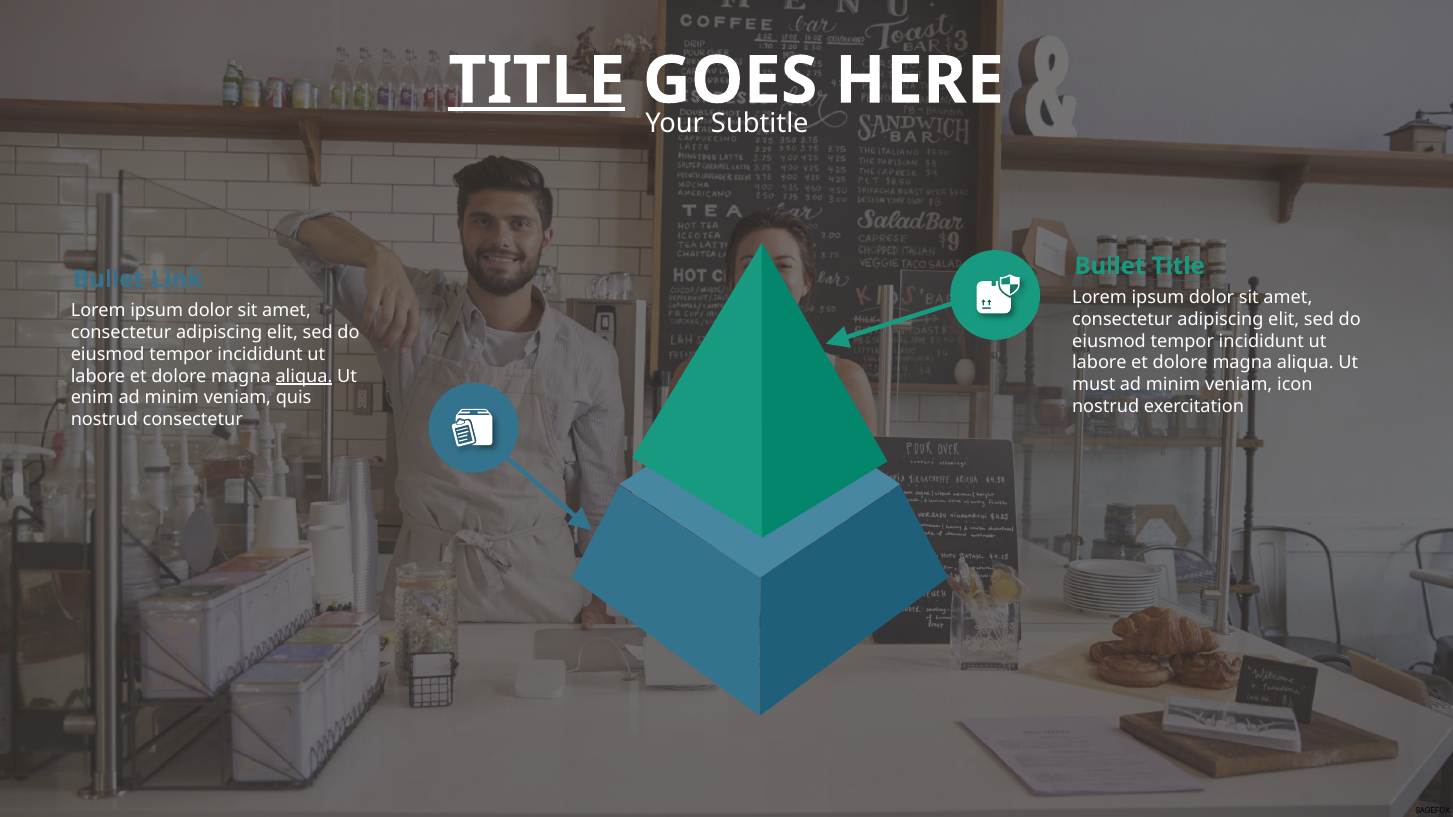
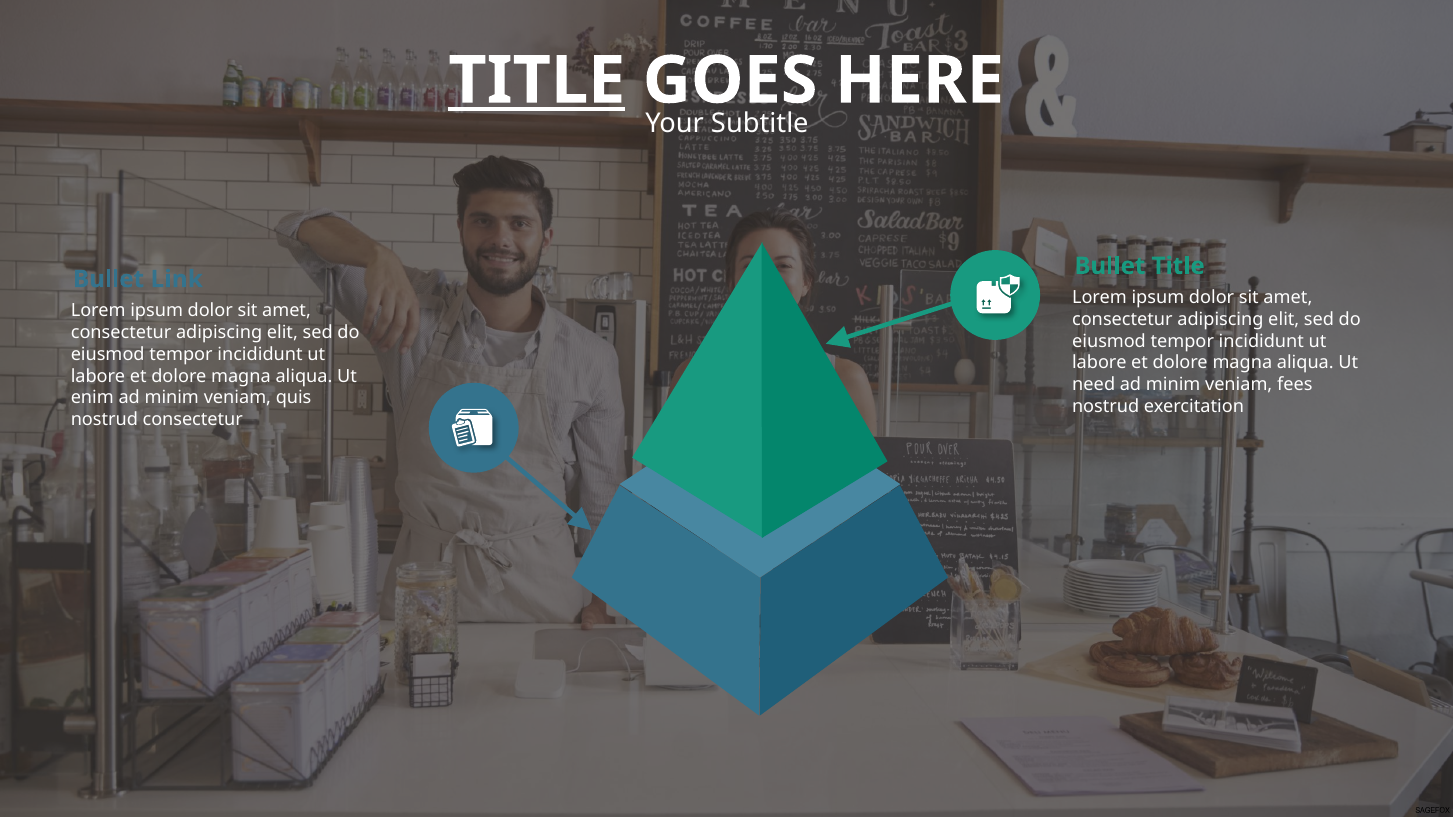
aliqua underline: present -> none (304, 376)
must: must -> need (1094, 385)
icon: icon -> fees (1295, 385)
